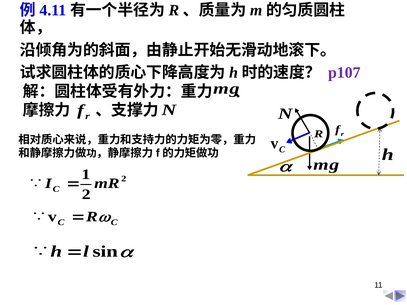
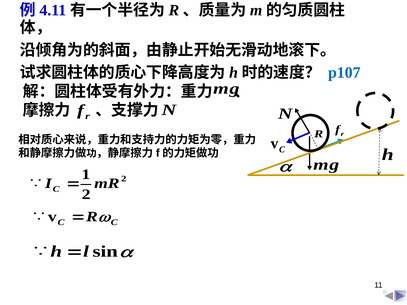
p107 colour: purple -> blue (344, 73)
